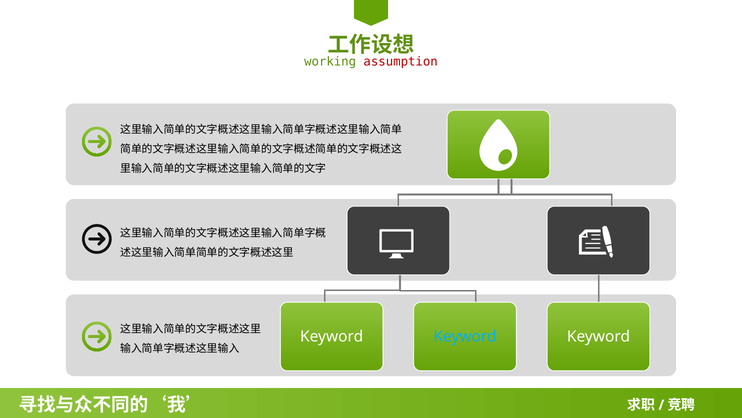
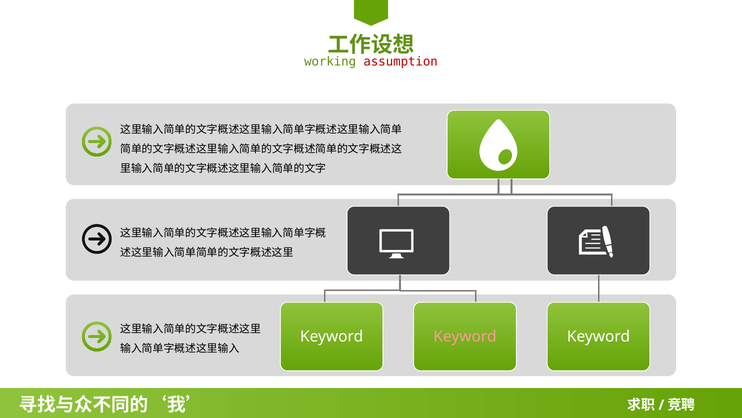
Keyword colour: light blue -> pink (465, 336)
